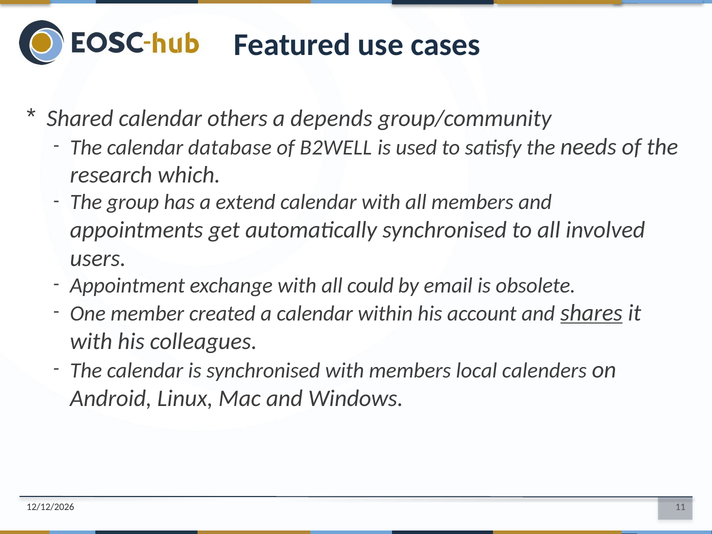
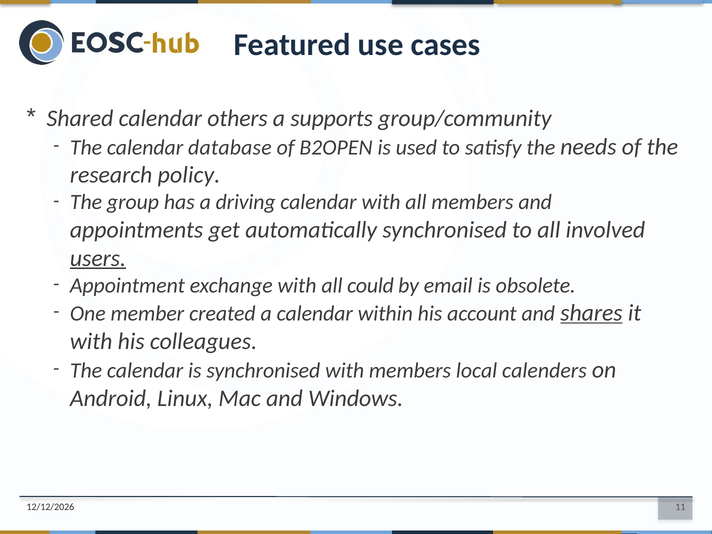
depends: depends -> supports (332, 118)
B2WELL: B2WELL -> B2OPEN (336, 147)
which: which -> policy (189, 175)
extend: extend -> driving (246, 202)
users underline: none -> present (98, 258)
